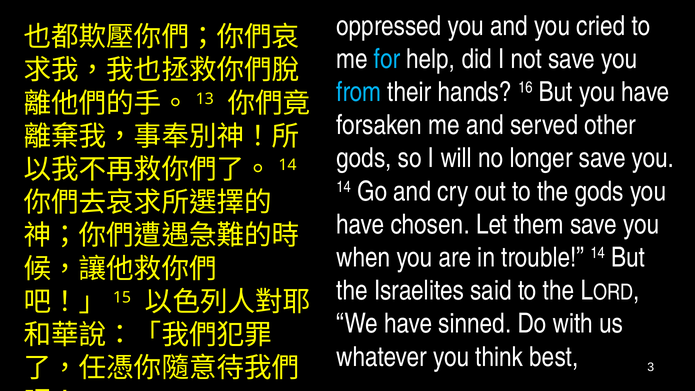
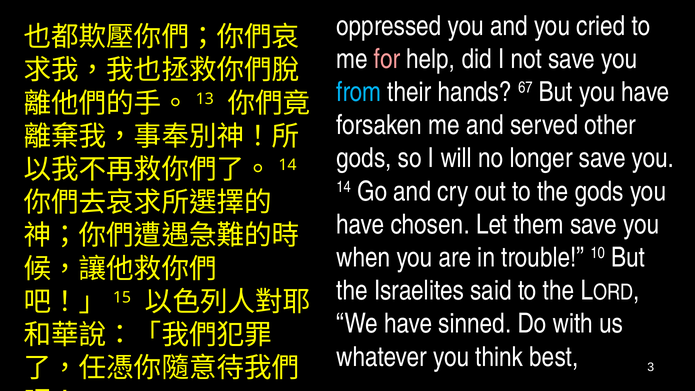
for colour: light blue -> pink (387, 59)
16: 16 -> 67 (525, 88)
trouble 14: 14 -> 10 (598, 253)
